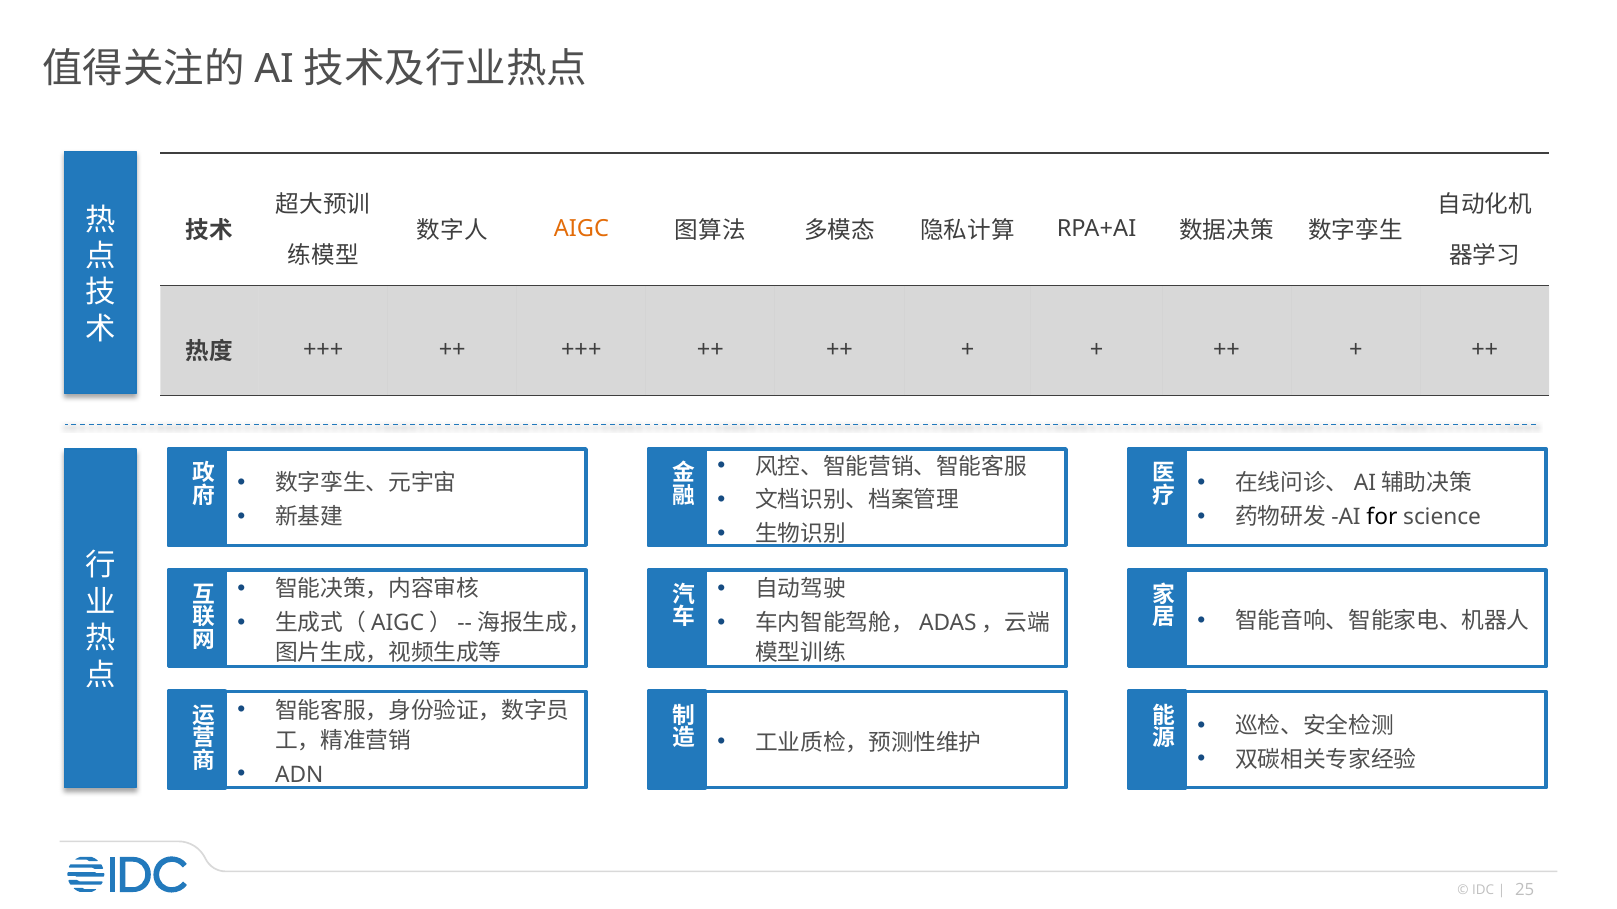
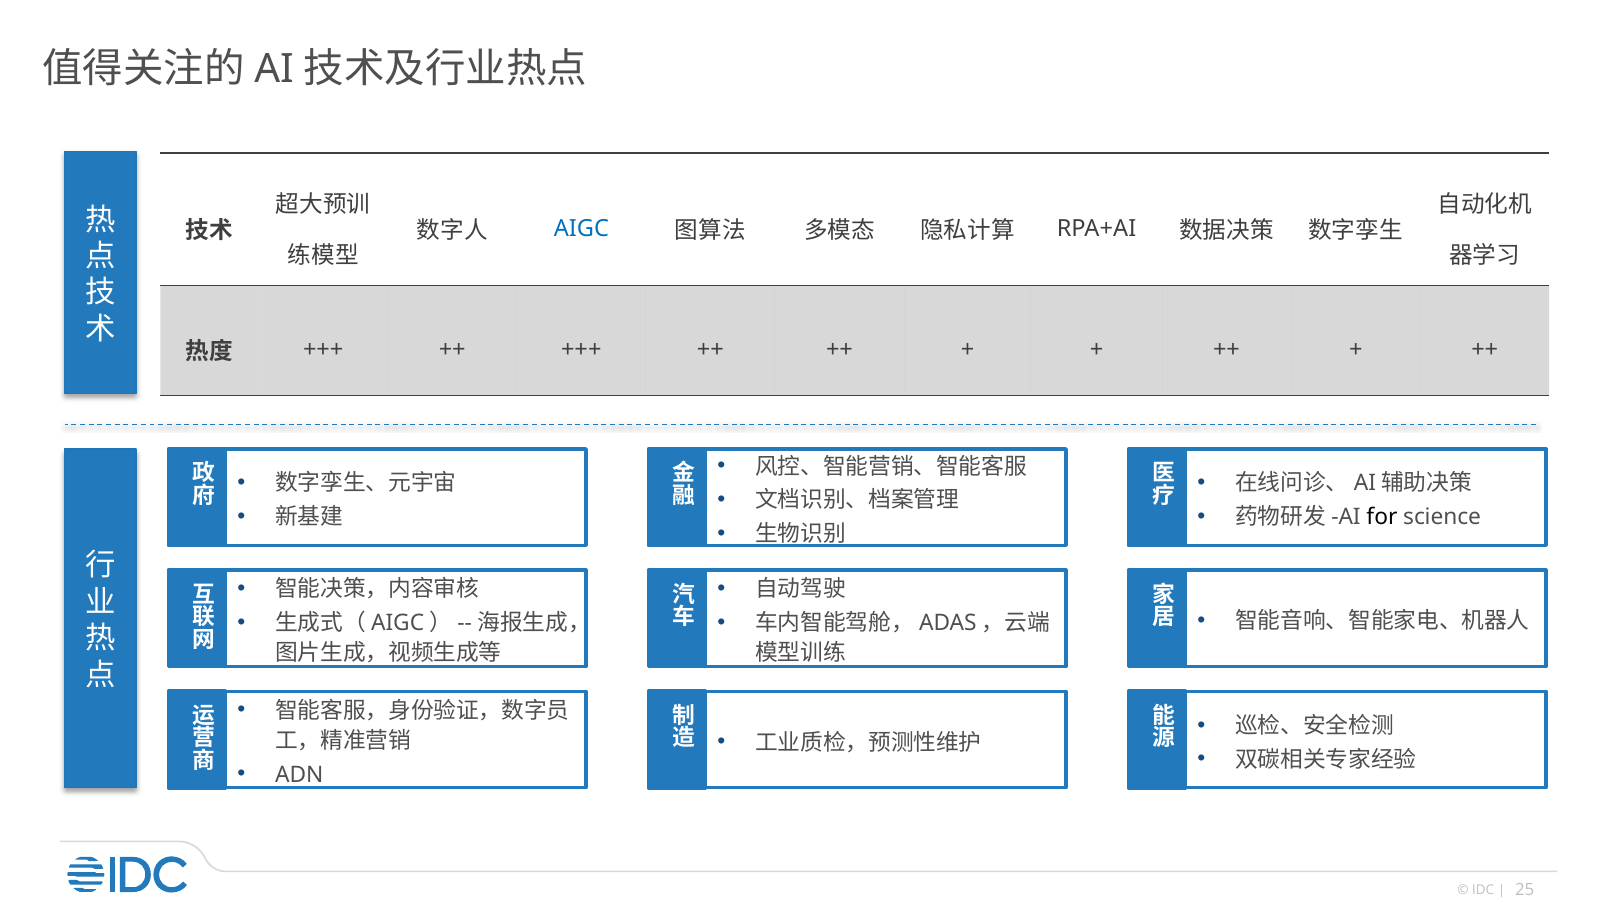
AIGC colour: orange -> blue (581, 229)
